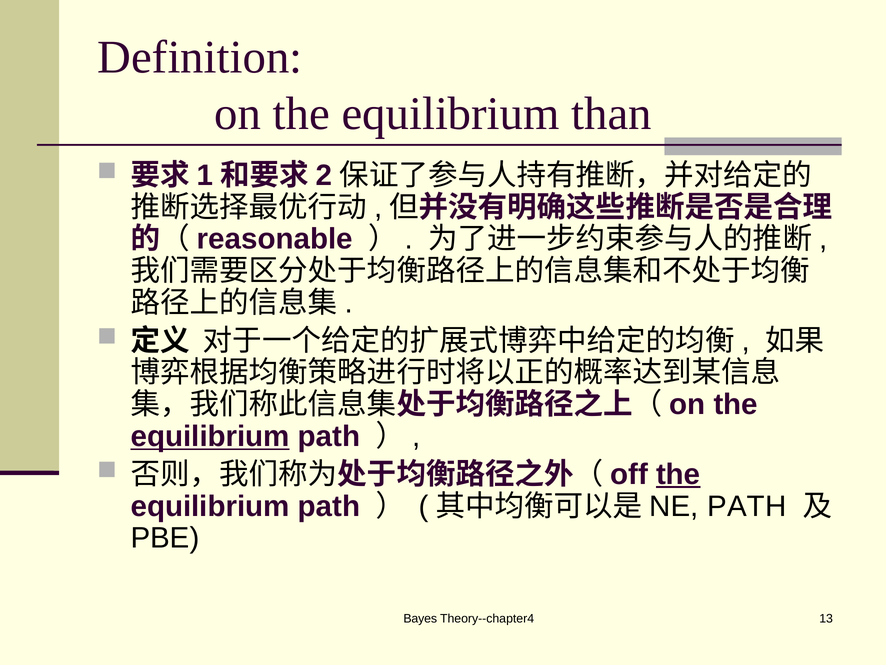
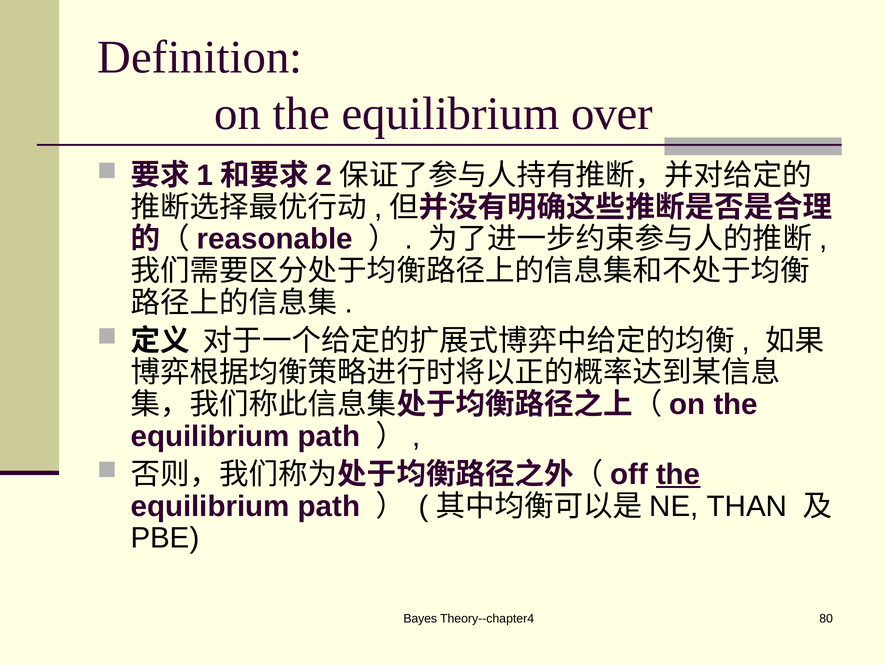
than: than -> over (612, 114)
equilibrium underline: present -> none (210, 436)
PATH: PATH -> THAN (747, 506)
13: 13 -> 80 (826, 618)
